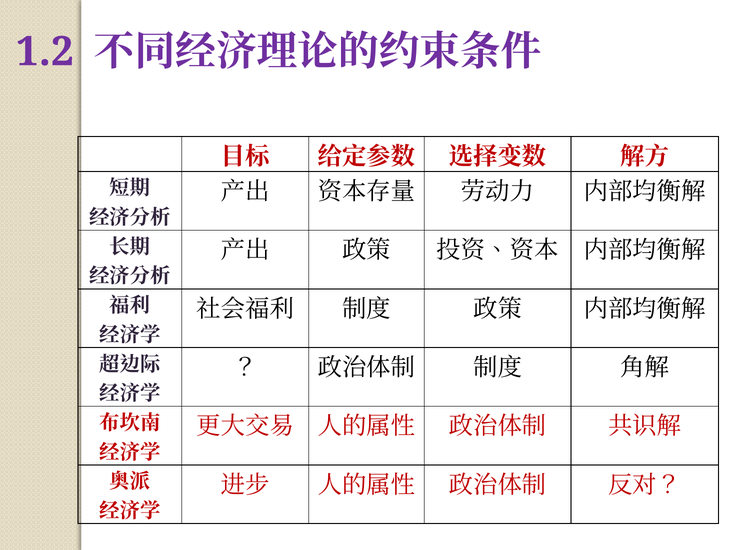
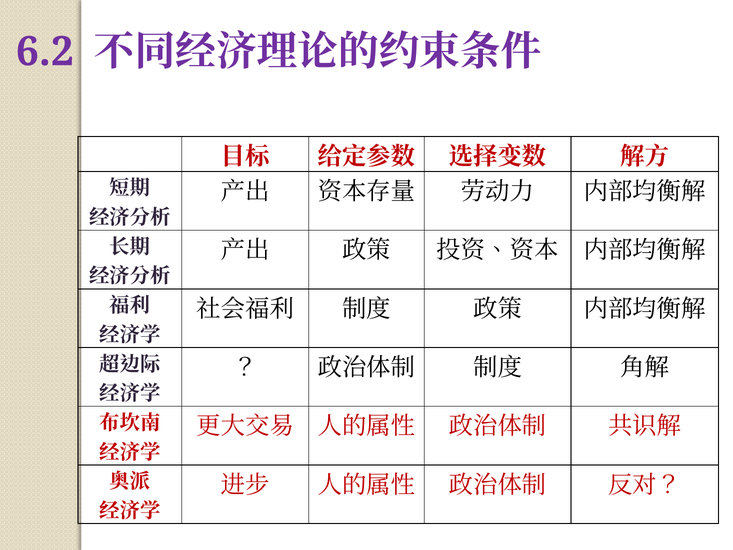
1.2: 1.2 -> 6.2 (45, 52)
